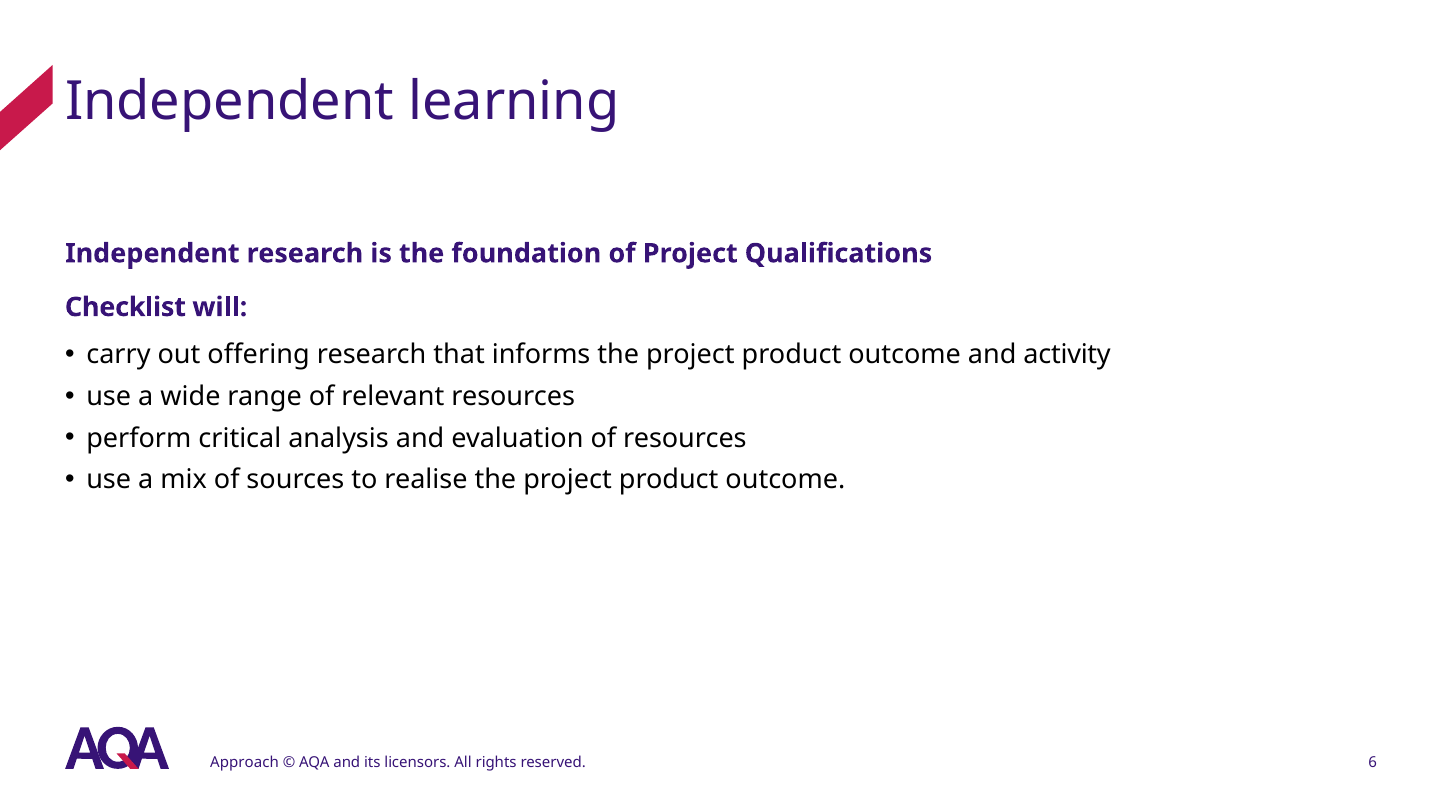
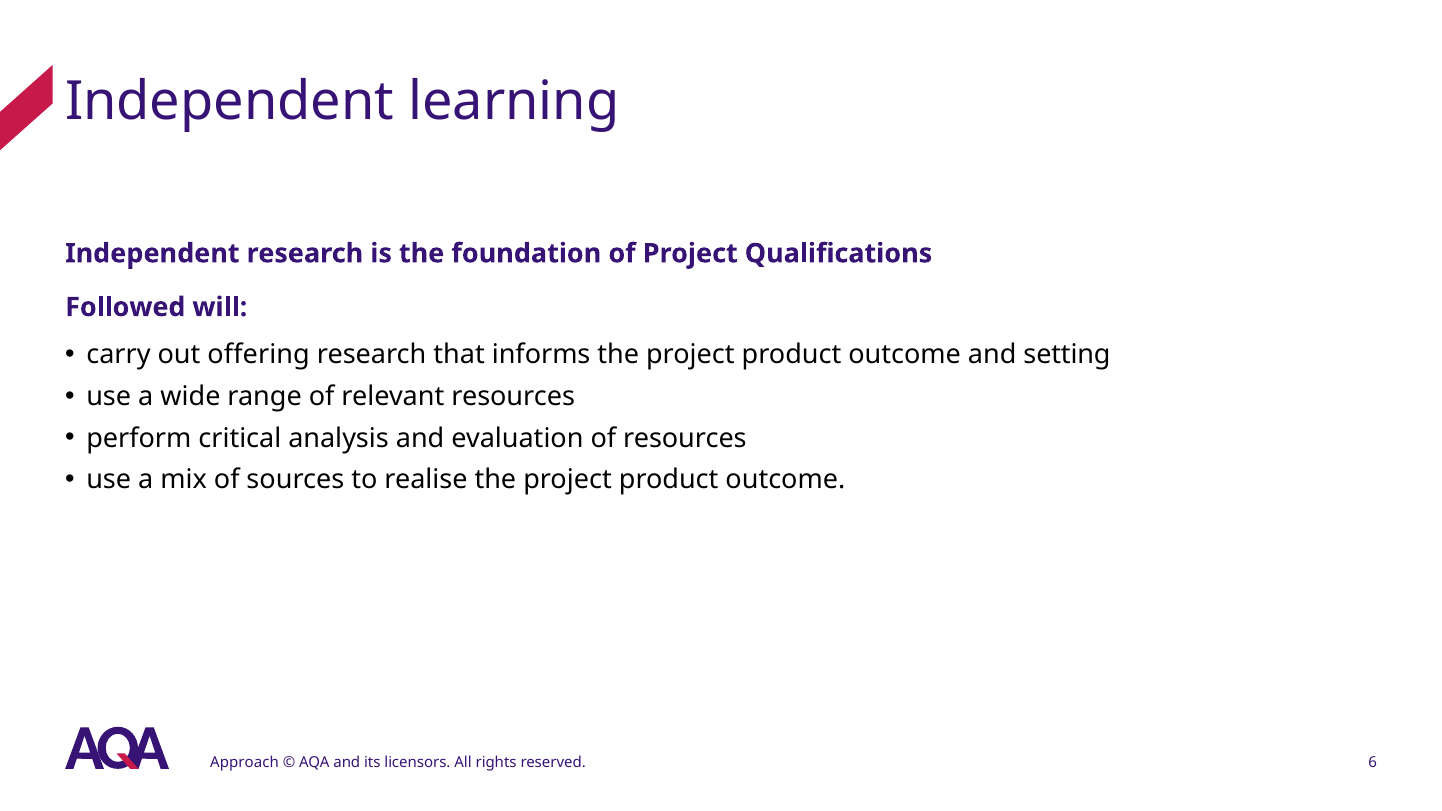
Checklist: Checklist -> Followed (125, 307)
activity: activity -> setting (1067, 355)
